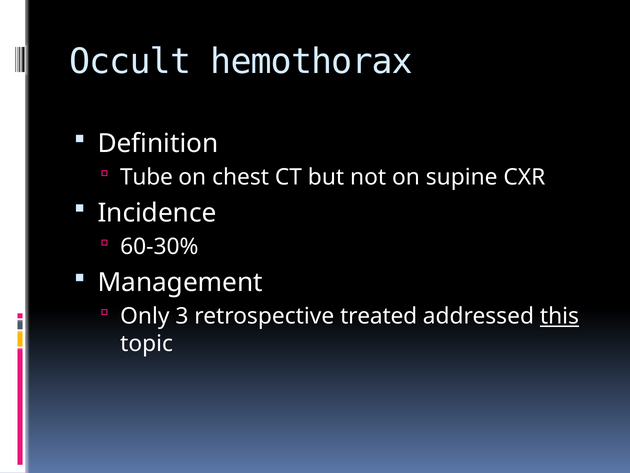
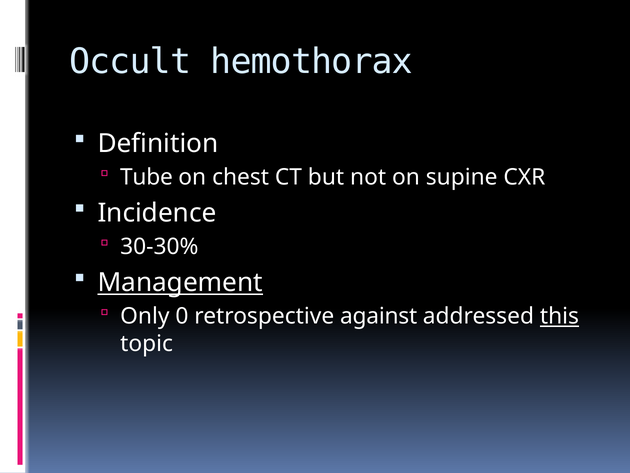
60-30%: 60-30% -> 30-30% (159, 247)
Management underline: none -> present (180, 282)
3: 3 -> 0 (182, 316)
treated: treated -> against (379, 316)
